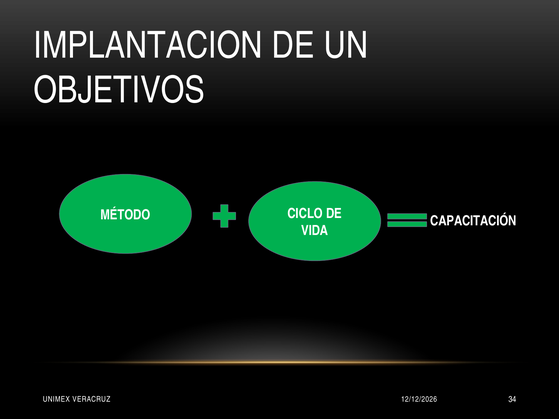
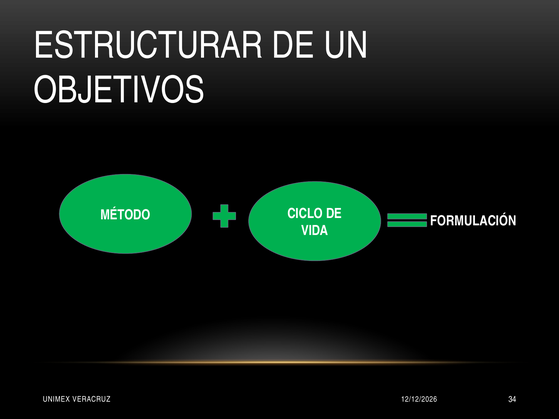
IMPLANTACION: IMPLANTACION -> ESTRUCTURAR (148, 45)
CAPACITACIÓN: CAPACITACIÓN -> FORMULACIÓN (473, 221)
